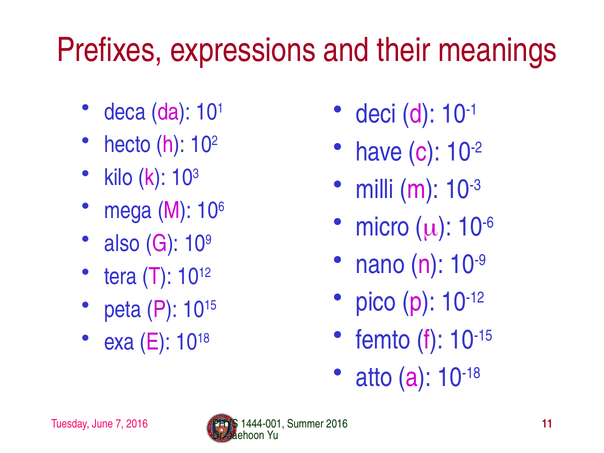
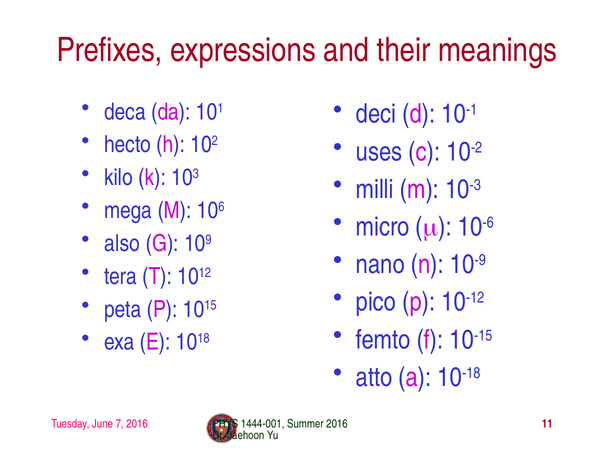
have: have -> uses (379, 152)
